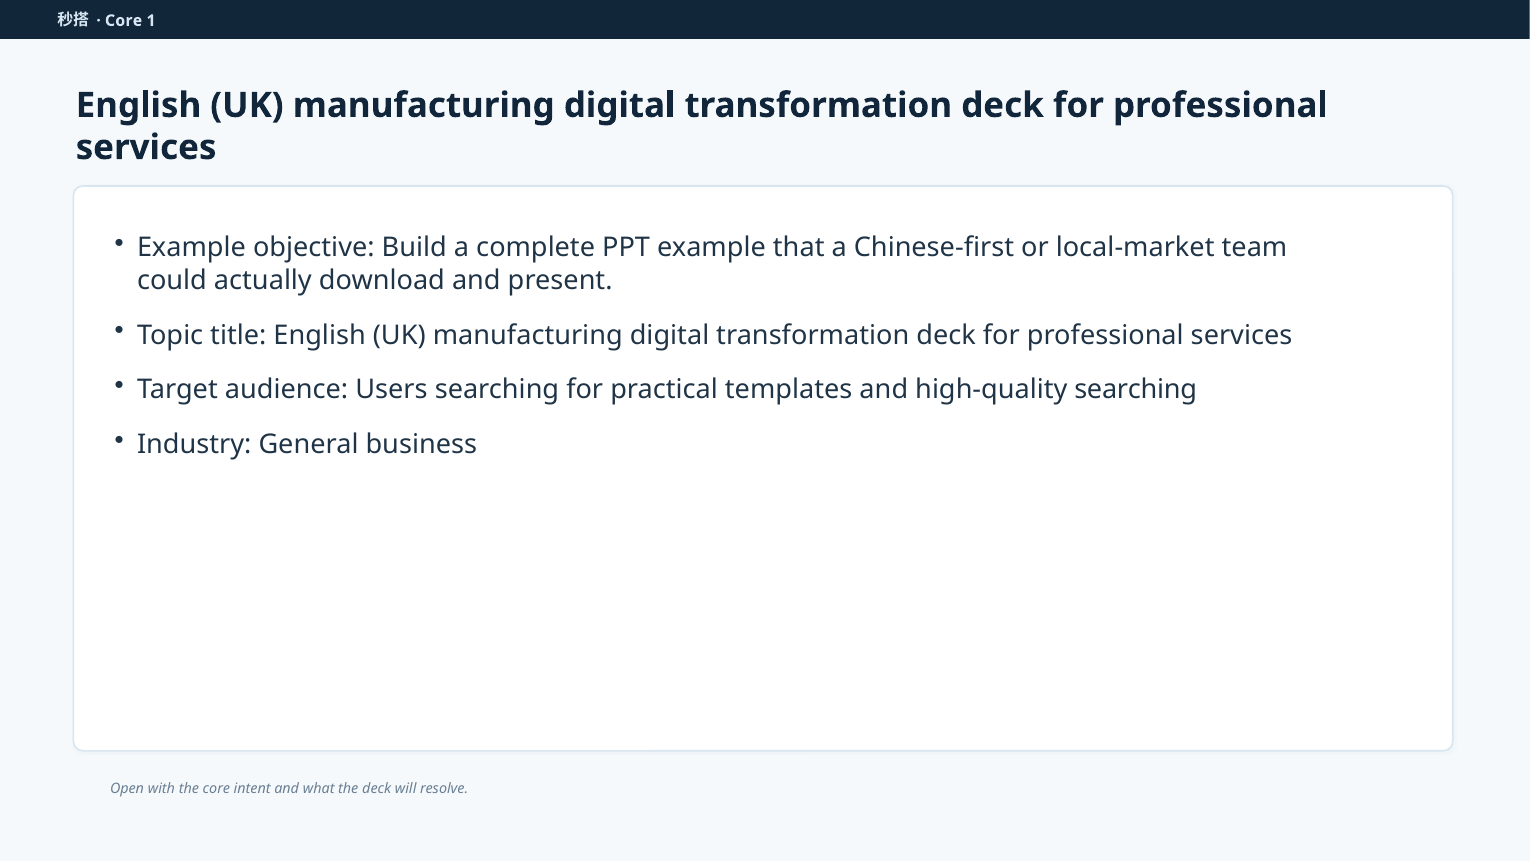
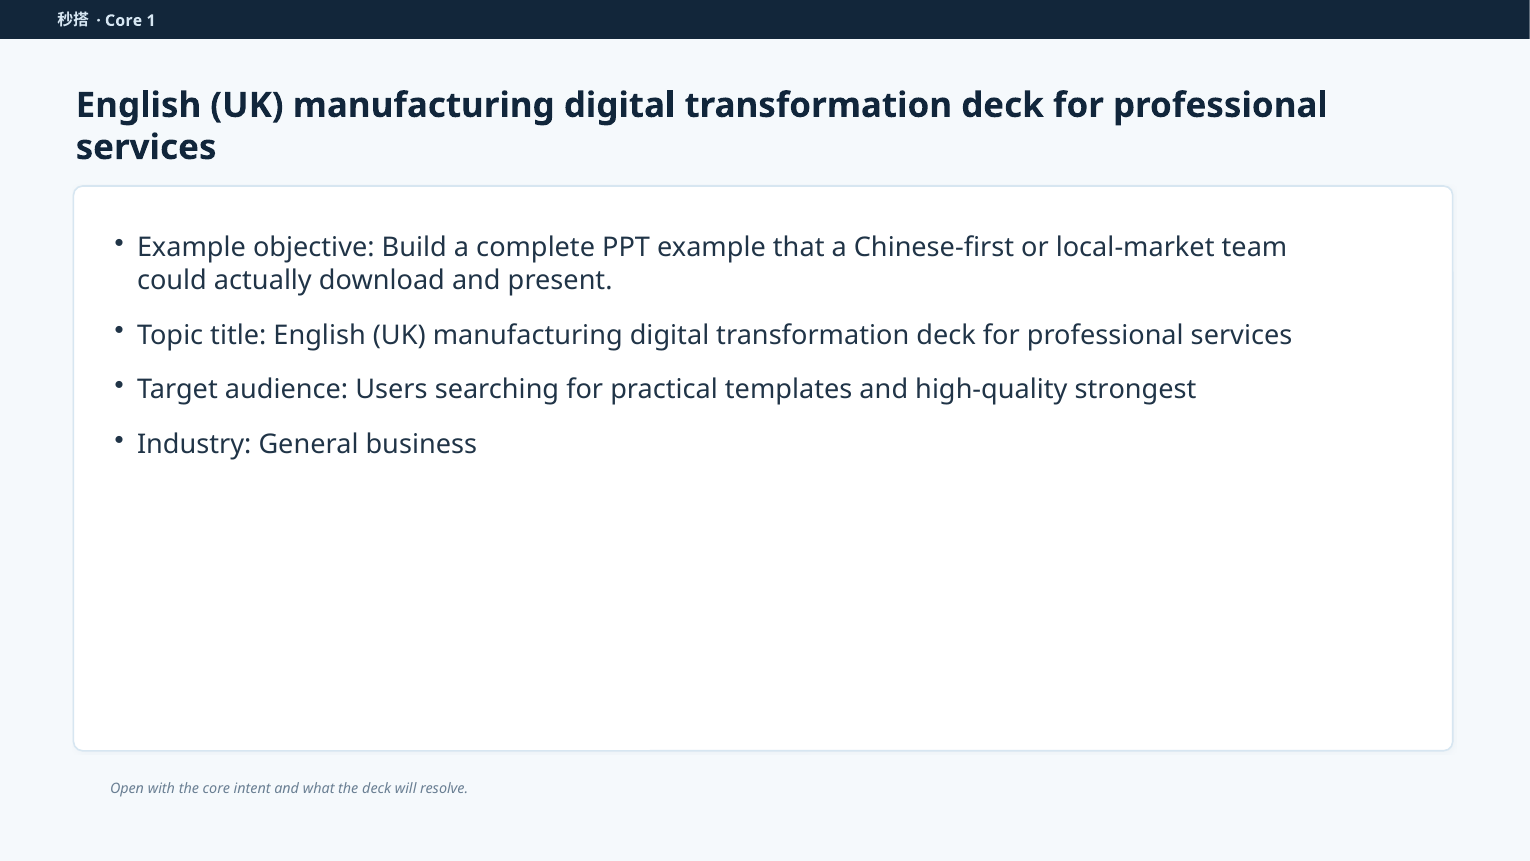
high-quality searching: searching -> strongest (1135, 390)
